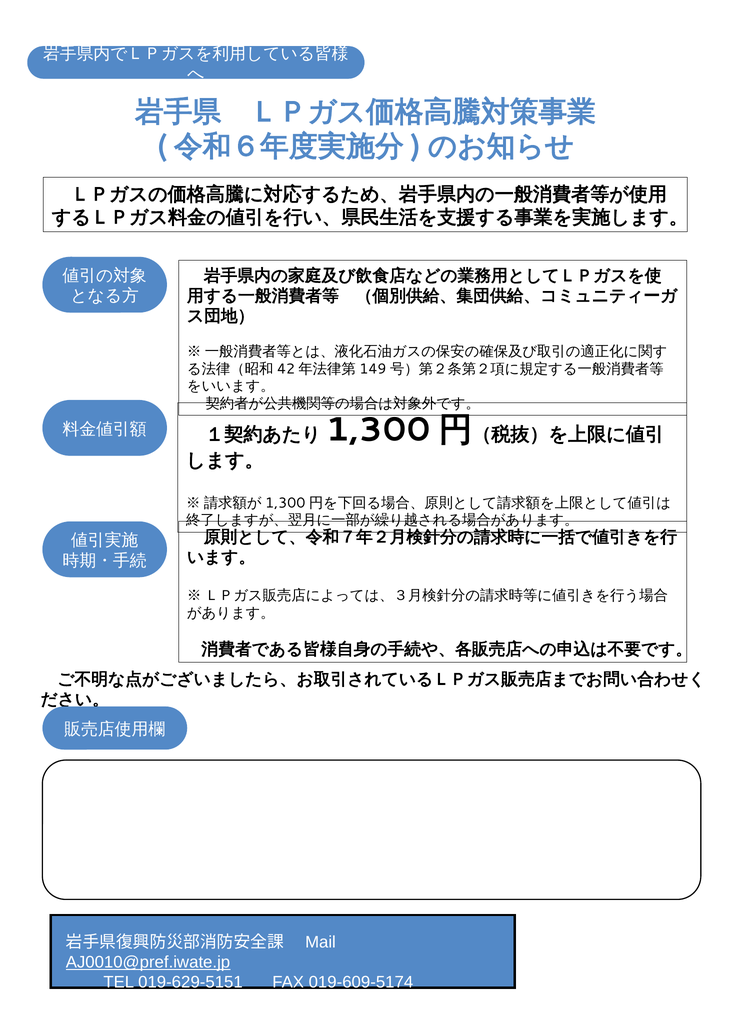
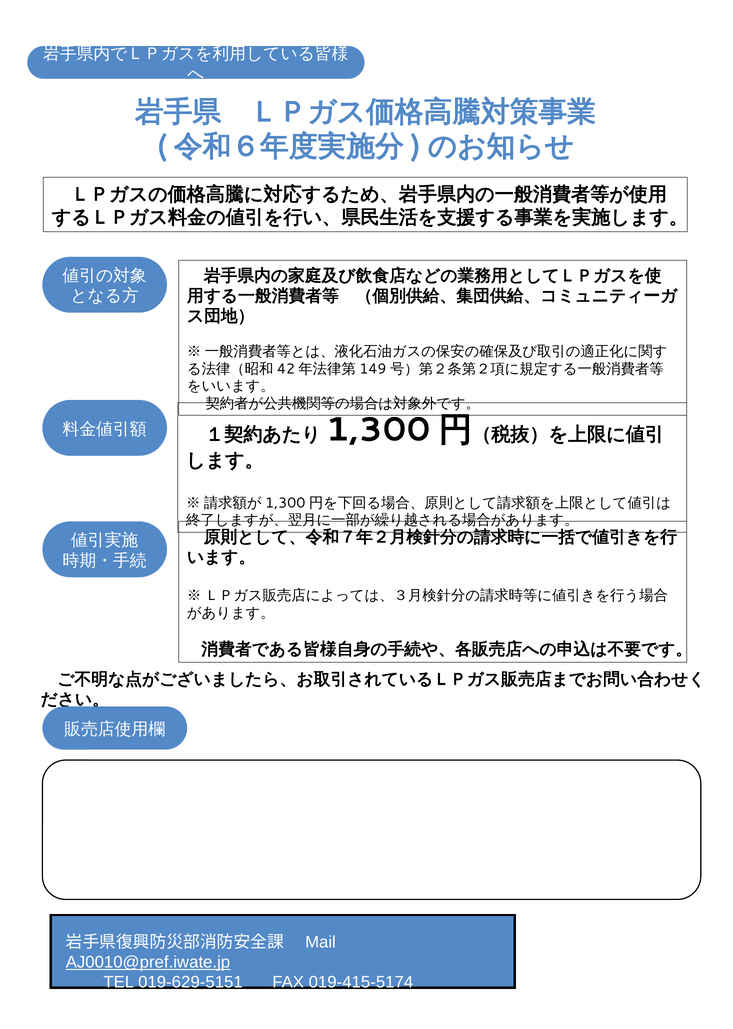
019-609-5174: 019-609-5174 -> 019-415-5174 (361, 982)
